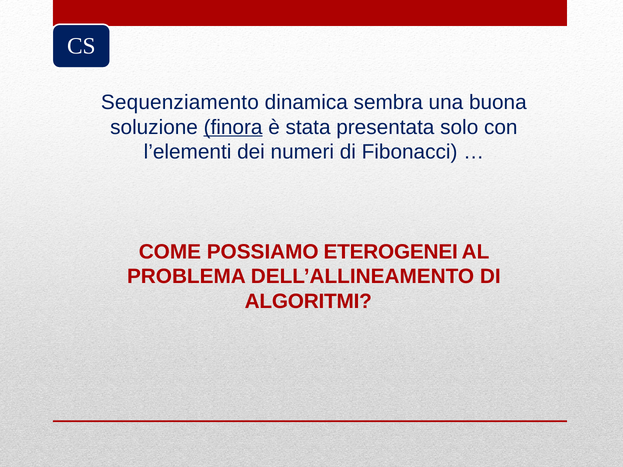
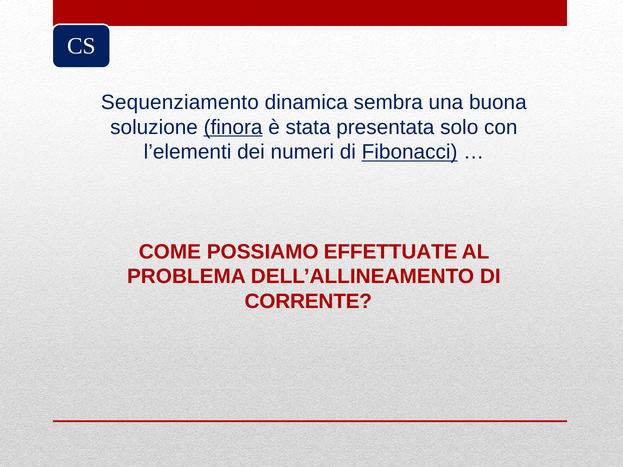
Fibonacci underline: none -> present (410, 152)
ETEROGENEI: ETEROGENEI -> EFFETTUATE (391, 252)
ALGORITMI: ALGORITMI -> CORRENTE (308, 302)
